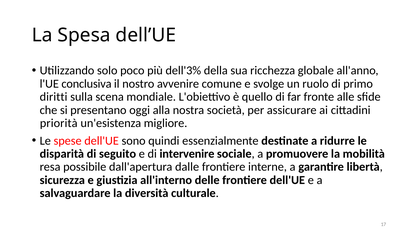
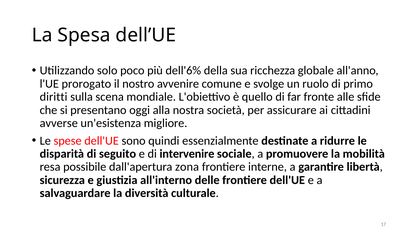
dell'3%: dell'3% -> dell'6% (183, 71)
conclusiva: conclusiva -> prorogato (86, 84)
priorità: priorità -> avverse (59, 123)
dalle: dalle -> zona (187, 167)
